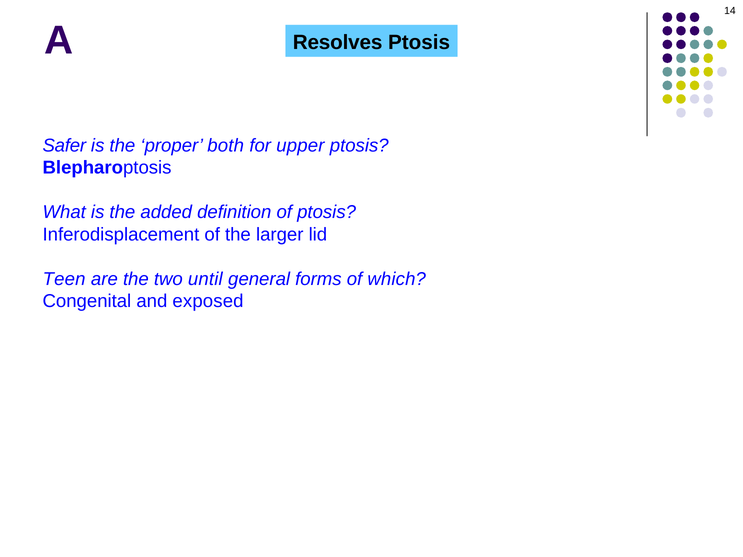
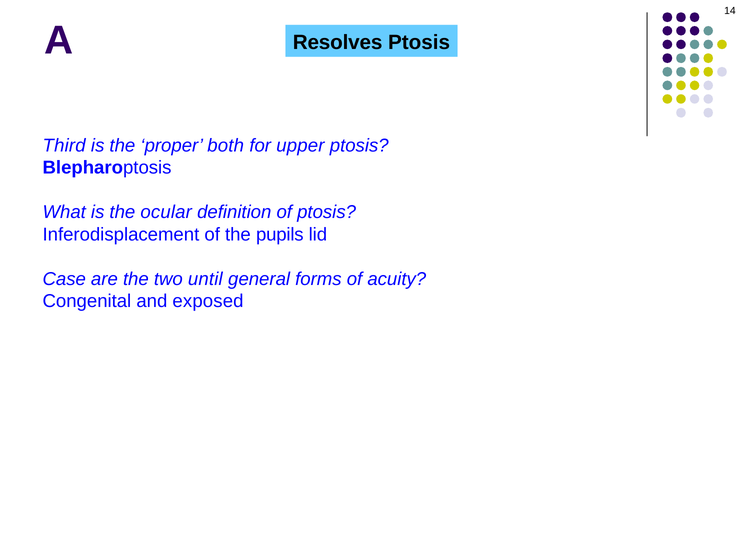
Safer: Safer -> Third (64, 145)
added: added -> ocular (166, 212)
larger: larger -> pupils (280, 235)
Teen: Teen -> Case (64, 279)
which: which -> acuity (397, 279)
